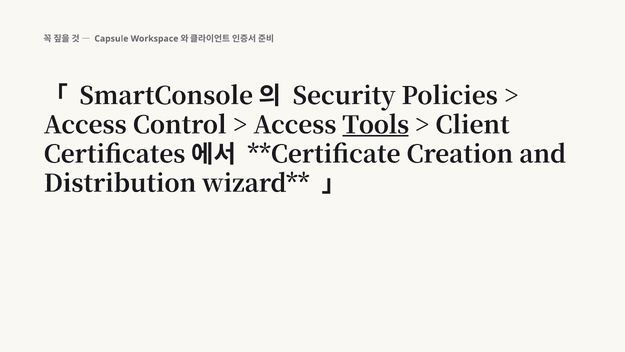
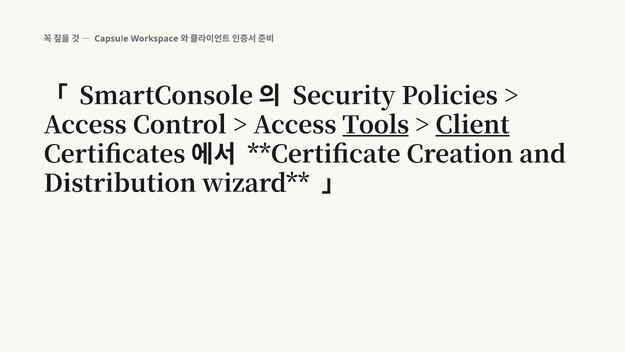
Client underline: none -> present (473, 125)
